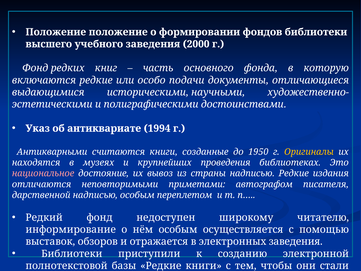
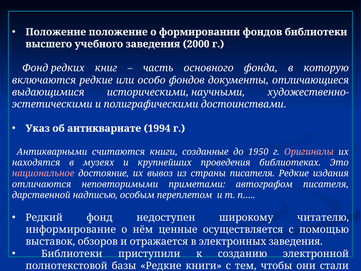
особо подачи: подачи -> фондов (187, 80)
Оригиналы colour: yellow -> pink (309, 152)
страны надписью: надписью -> писателя (252, 173)
нём особым: особым -> ценные (178, 229)
